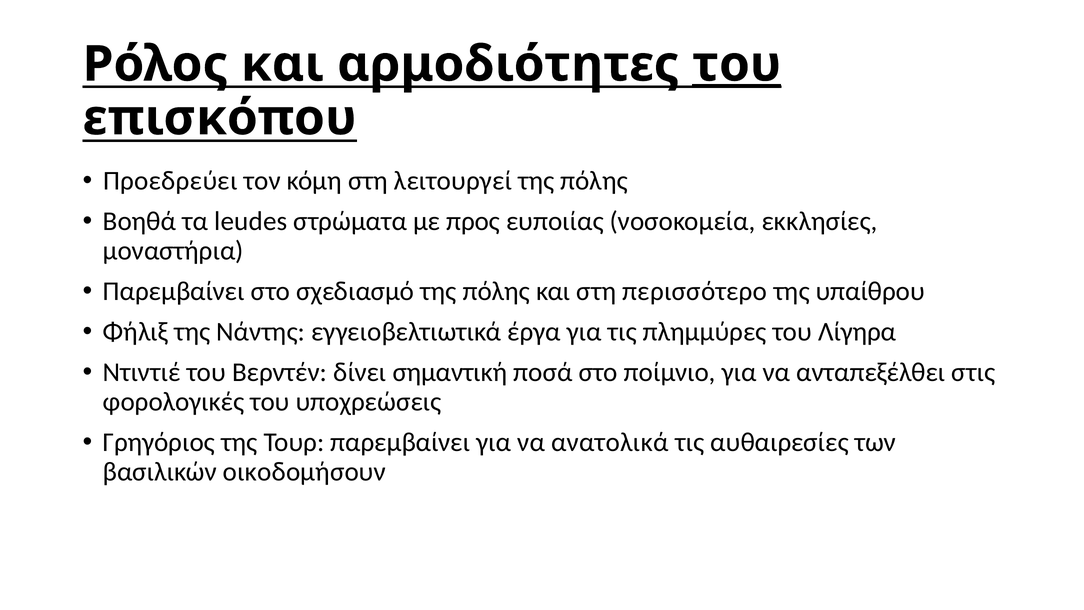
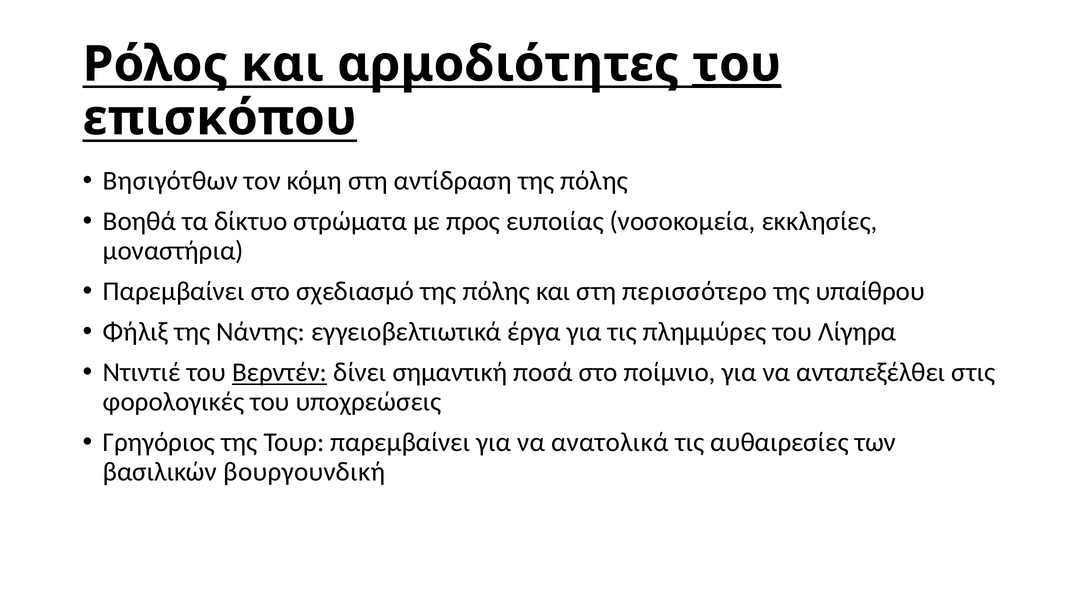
Προεδρεύει: Προεδρεύει -> Βησιγότθων (170, 181)
λειτουργεί: λειτουργεί -> αντίδραση (453, 181)
leudes: leudes -> δίκτυο (251, 221)
Βερντέν underline: none -> present (280, 372)
οικοδομήσουν: οικοδομήσουν -> βουργουνδική (304, 471)
